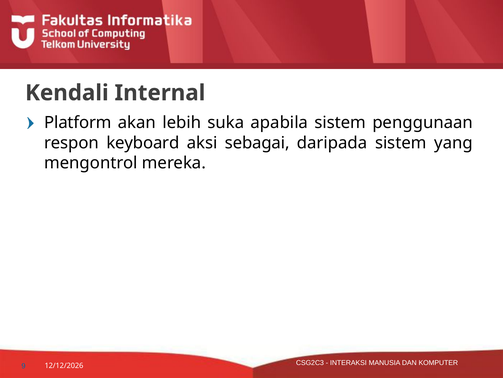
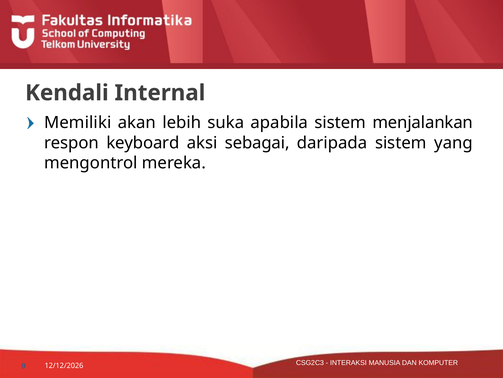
Platform: Platform -> Memiliki (78, 123)
penggunaan: penggunaan -> menjalankan (423, 123)
